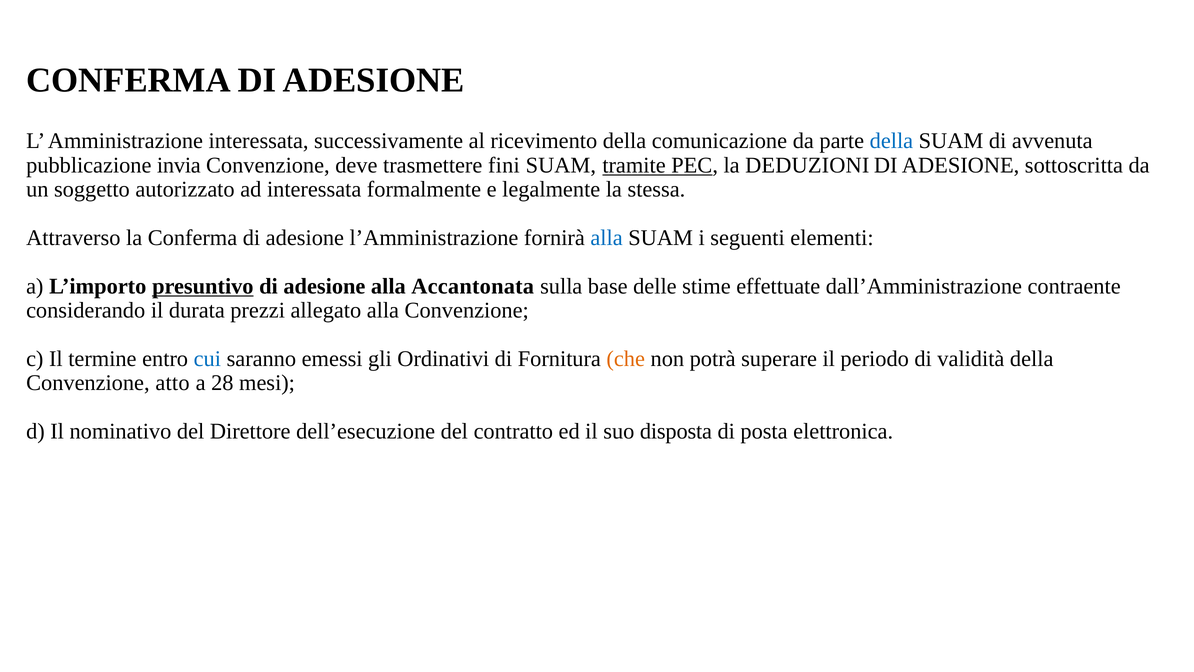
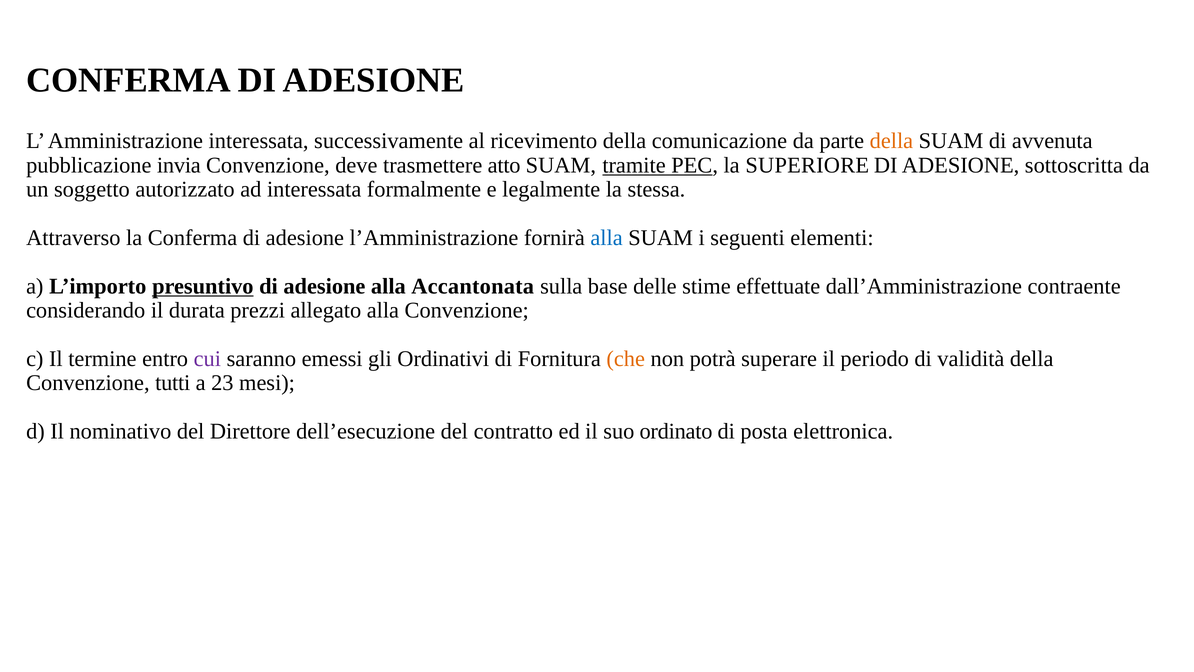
della colour: blue -> orange (891, 141)
fini: fini -> atto (504, 165)
DEDUZIONI: DEDUZIONI -> SUPERIORE (807, 165)
cui colour: blue -> purple (207, 359)
atto: atto -> tutti (173, 383)
28: 28 -> 23 (222, 383)
disposta: disposta -> ordinato (676, 431)
